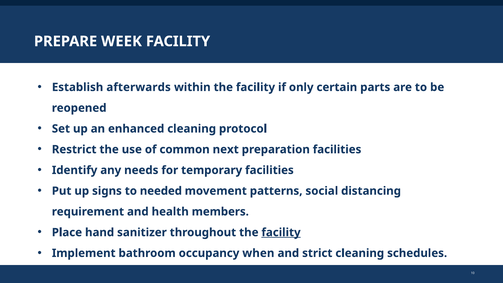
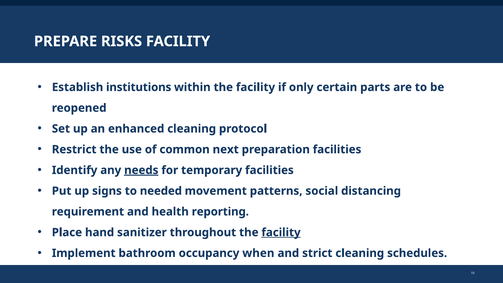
WEEK: WEEK -> RISKS (122, 41)
afterwards: afterwards -> institutions (139, 87)
needs underline: none -> present (141, 170)
members: members -> reporting (220, 212)
